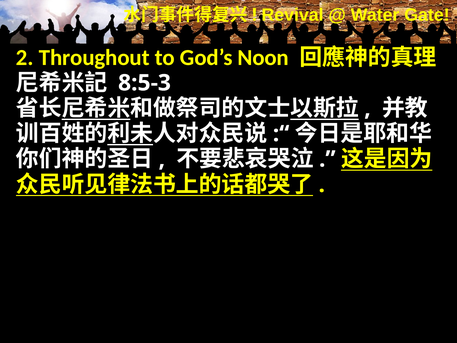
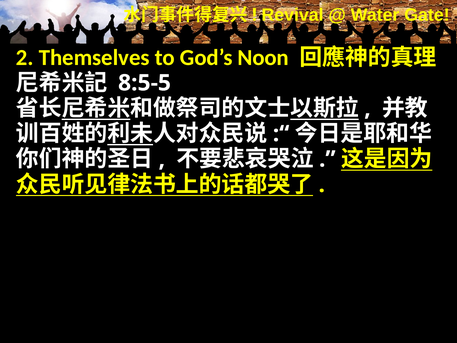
Throughout: Throughout -> Themselves (94, 57)
8:5-3: 8:5-3 -> 8:5-5 (144, 83)
